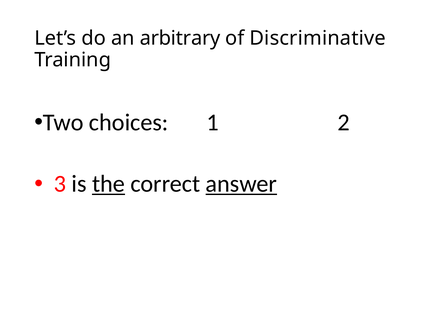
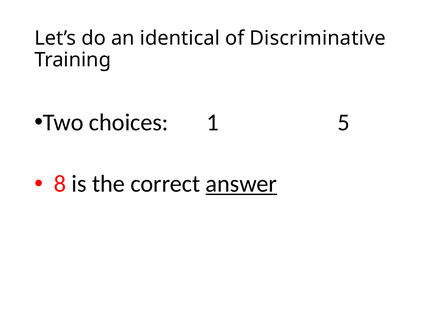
arbitrary: arbitrary -> identical (180, 38)
2: 2 -> 5 (344, 122)
3: 3 -> 8 (60, 184)
the underline: present -> none (108, 184)
